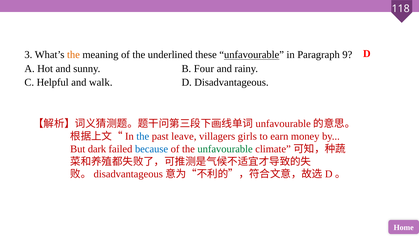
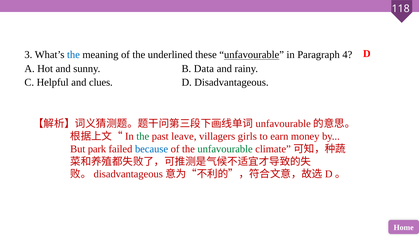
the colour: orange -> blue (73, 55)
9: 9 -> 4 (347, 55)
Four: Four -> Data (204, 69)
walk: walk -> clues (101, 82)
the colour: blue -> green (143, 136)
dark: dark -> park (97, 149)
